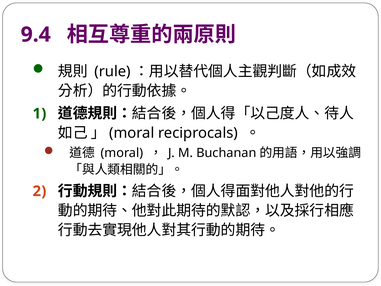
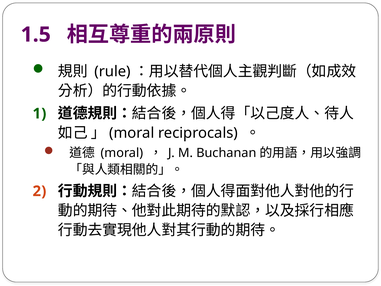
9.4: 9.4 -> 1.5 (36, 35)
